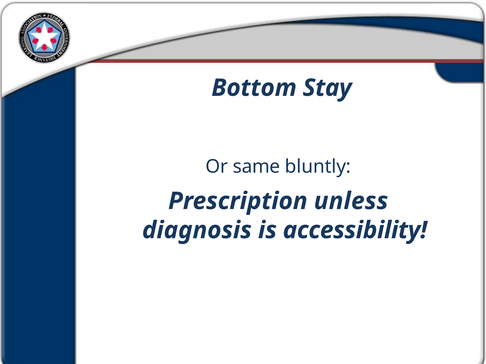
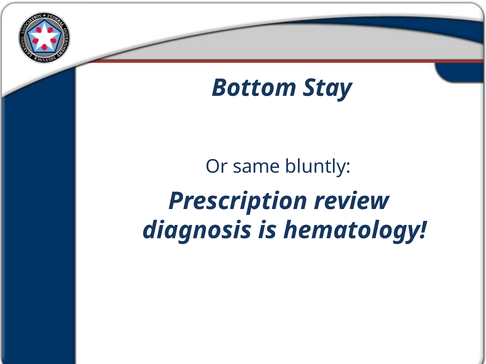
unless: unless -> review (351, 201)
accessibility: accessibility -> hematology (355, 231)
